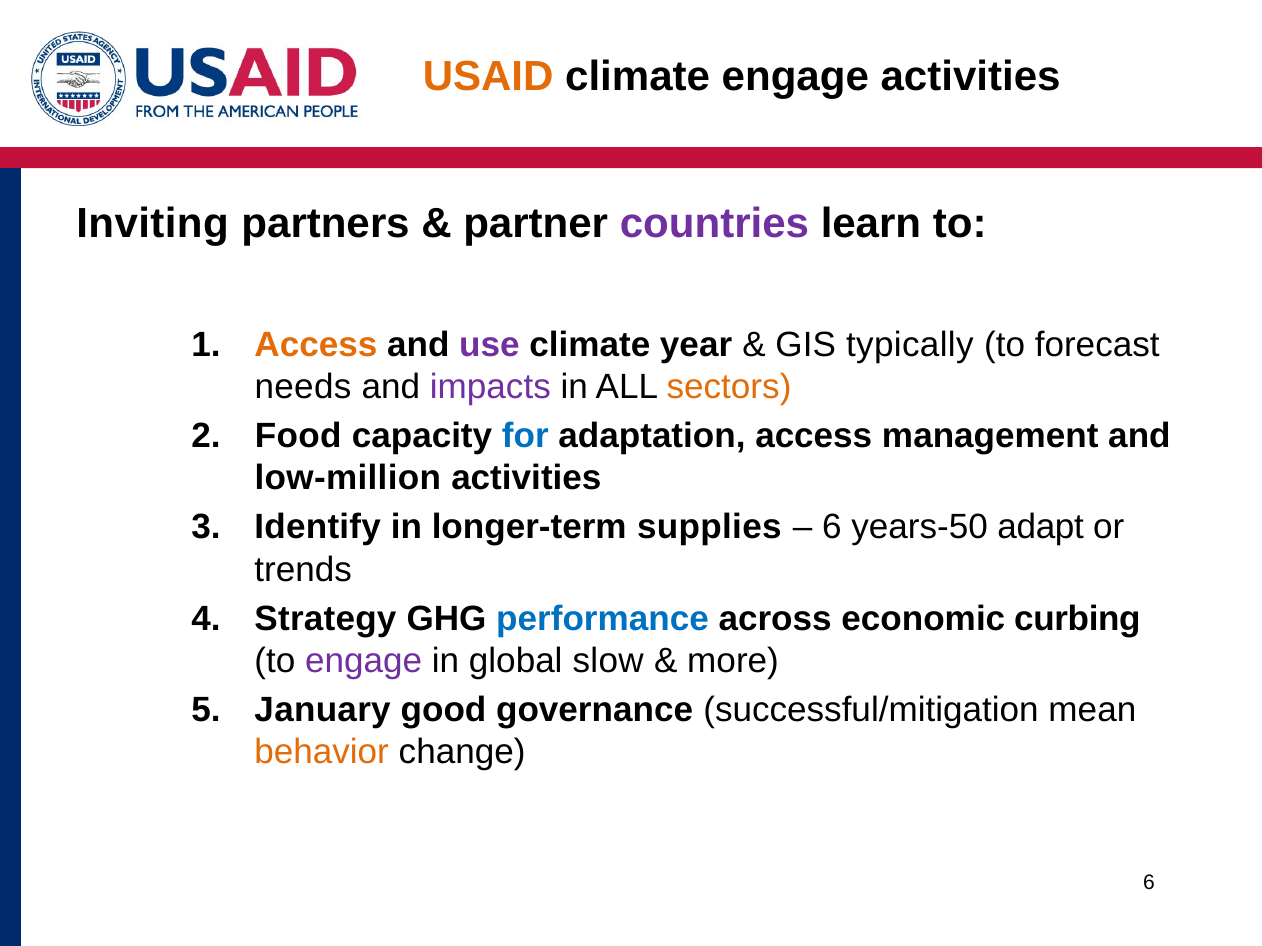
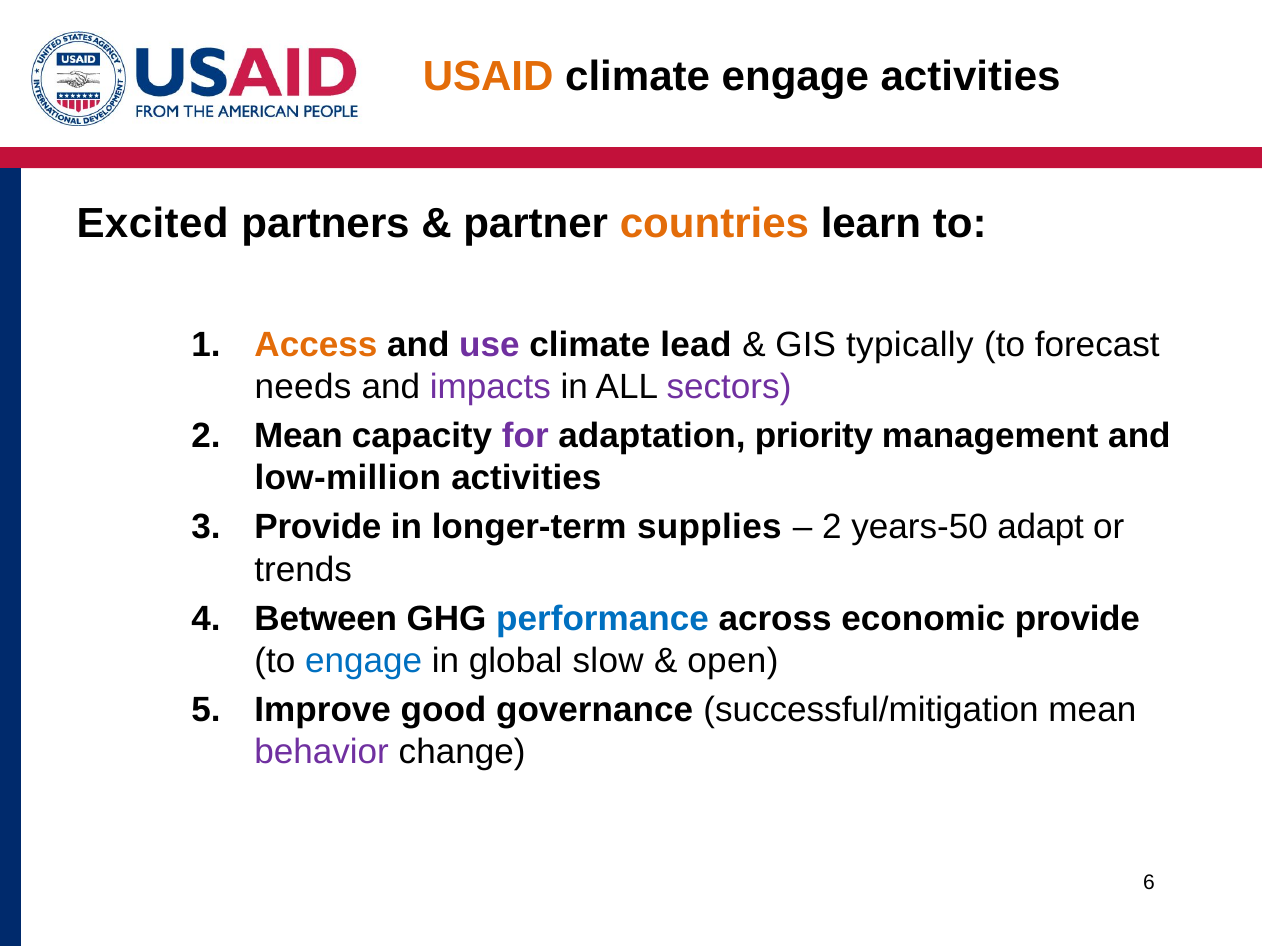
Inviting: Inviting -> Excited (153, 224)
countries colour: purple -> orange (714, 224)
year: year -> lead (696, 345)
sectors colour: orange -> purple (729, 387)
Food: Food -> Mean (298, 436)
for colour: blue -> purple (525, 436)
adaptation access: access -> priority (814, 436)
Identify: Identify -> Provide (318, 528)
6: 6 -> 2 (832, 528)
Strategy: Strategy -> Between (326, 619)
economic curbing: curbing -> provide (1077, 619)
engage colour: purple -> blue (364, 661)
more: more -> open (733, 661)
January: January -> Improve (323, 710)
behavior colour: orange -> purple (322, 752)
